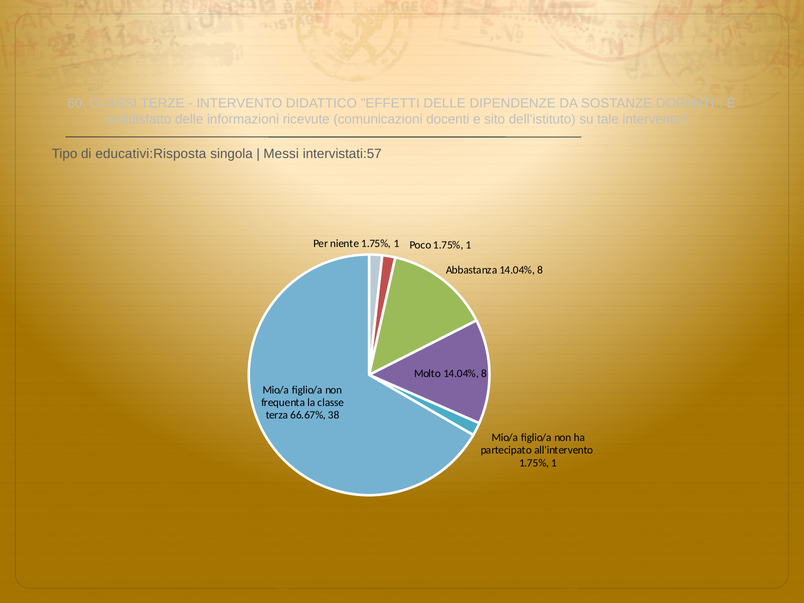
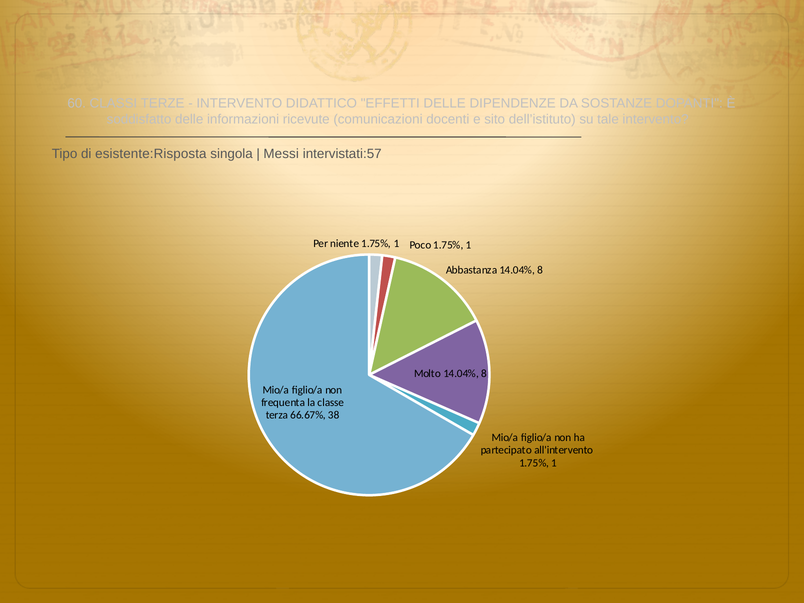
educativi:Risposta: educativi:Risposta -> esistente:Risposta (151, 154)
